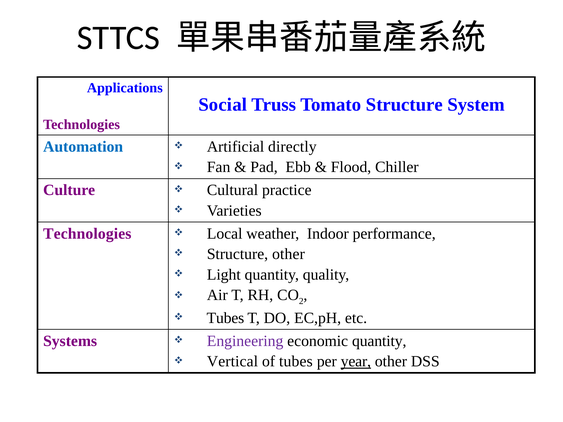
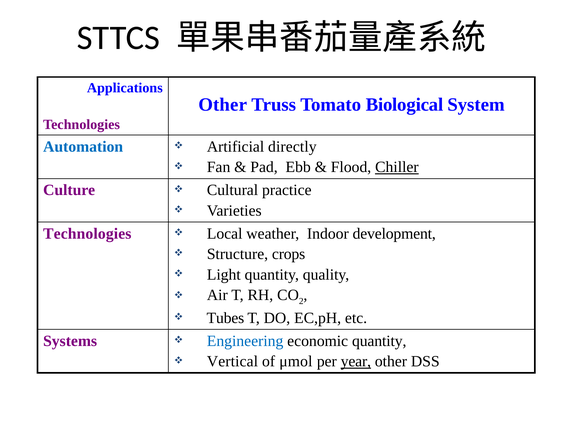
Social: Social -> Other (223, 105)
Tomato Structure: Structure -> Biological (404, 105)
Chiller underline: none -> present (397, 167)
performance: performance -> development (394, 234)
Structure other: other -> crops (289, 254)
Engineering colour: purple -> blue (245, 341)
of tubes: tubes -> μmol (296, 362)
